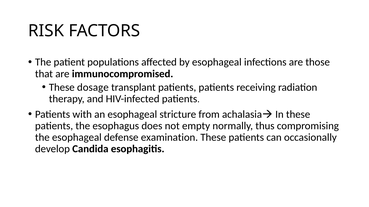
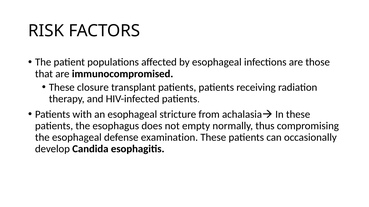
dosage: dosage -> closure (93, 87)
